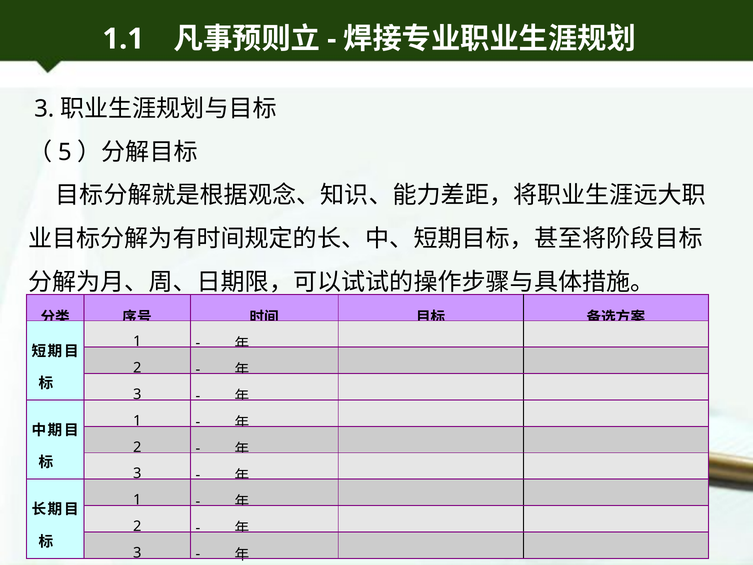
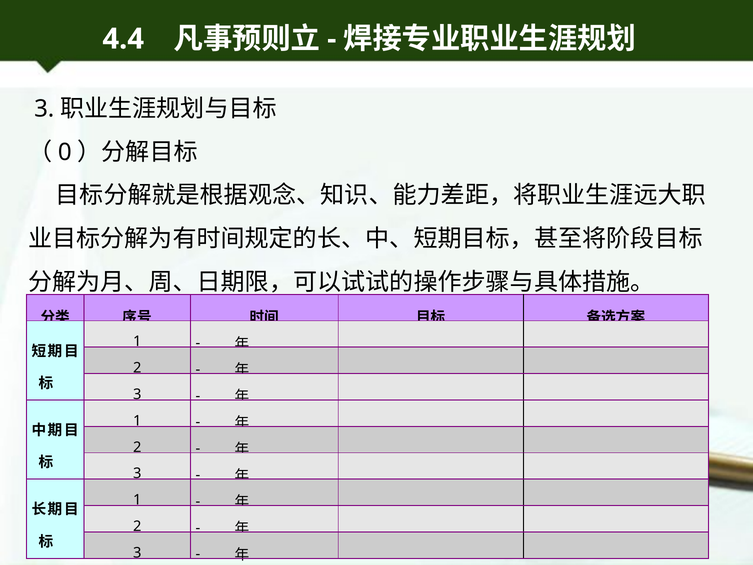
1.1: 1.1 -> 4.4 (123, 39)
5: 5 -> 0 (65, 152)
